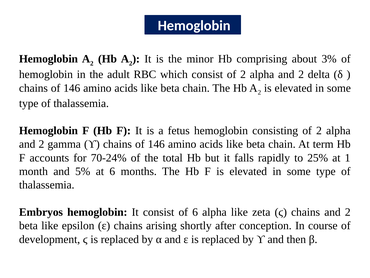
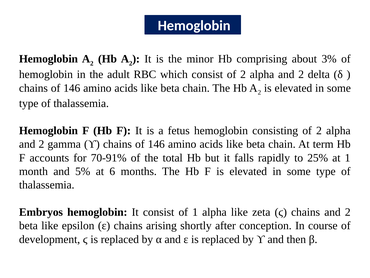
70-24%: 70-24% -> 70-91% (109, 158)
of 6: 6 -> 1 (195, 212)
